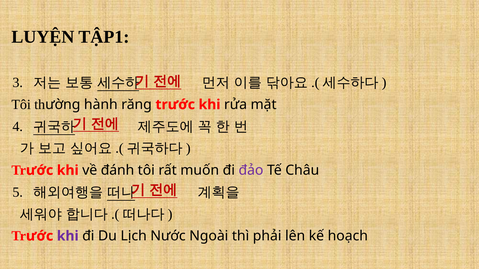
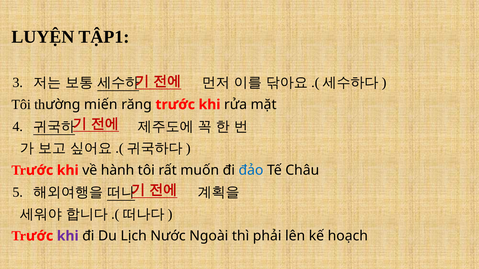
hành: hành -> miến (101, 105)
đánh: đánh -> hành (118, 171)
đảo colour: purple -> blue (251, 171)
